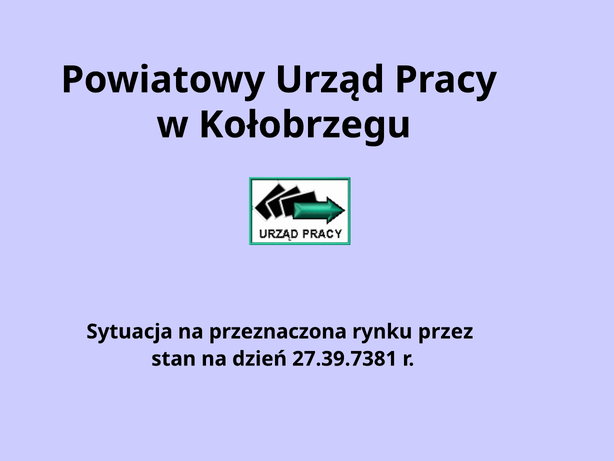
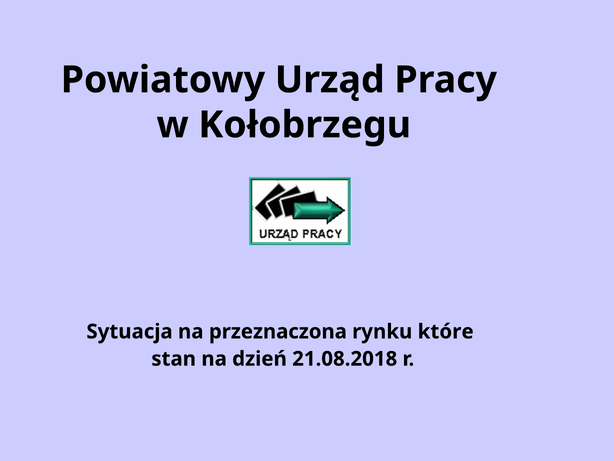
przez: przez -> które (446, 331)
27.39.7381: 27.39.7381 -> 21.08.2018 (345, 359)
